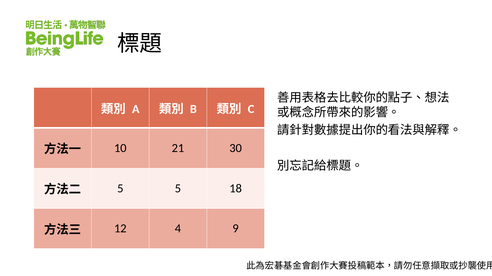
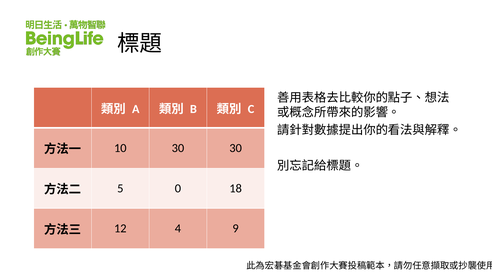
10 21: 21 -> 30 (178, 148)
5 5: 5 -> 0 (178, 189)
